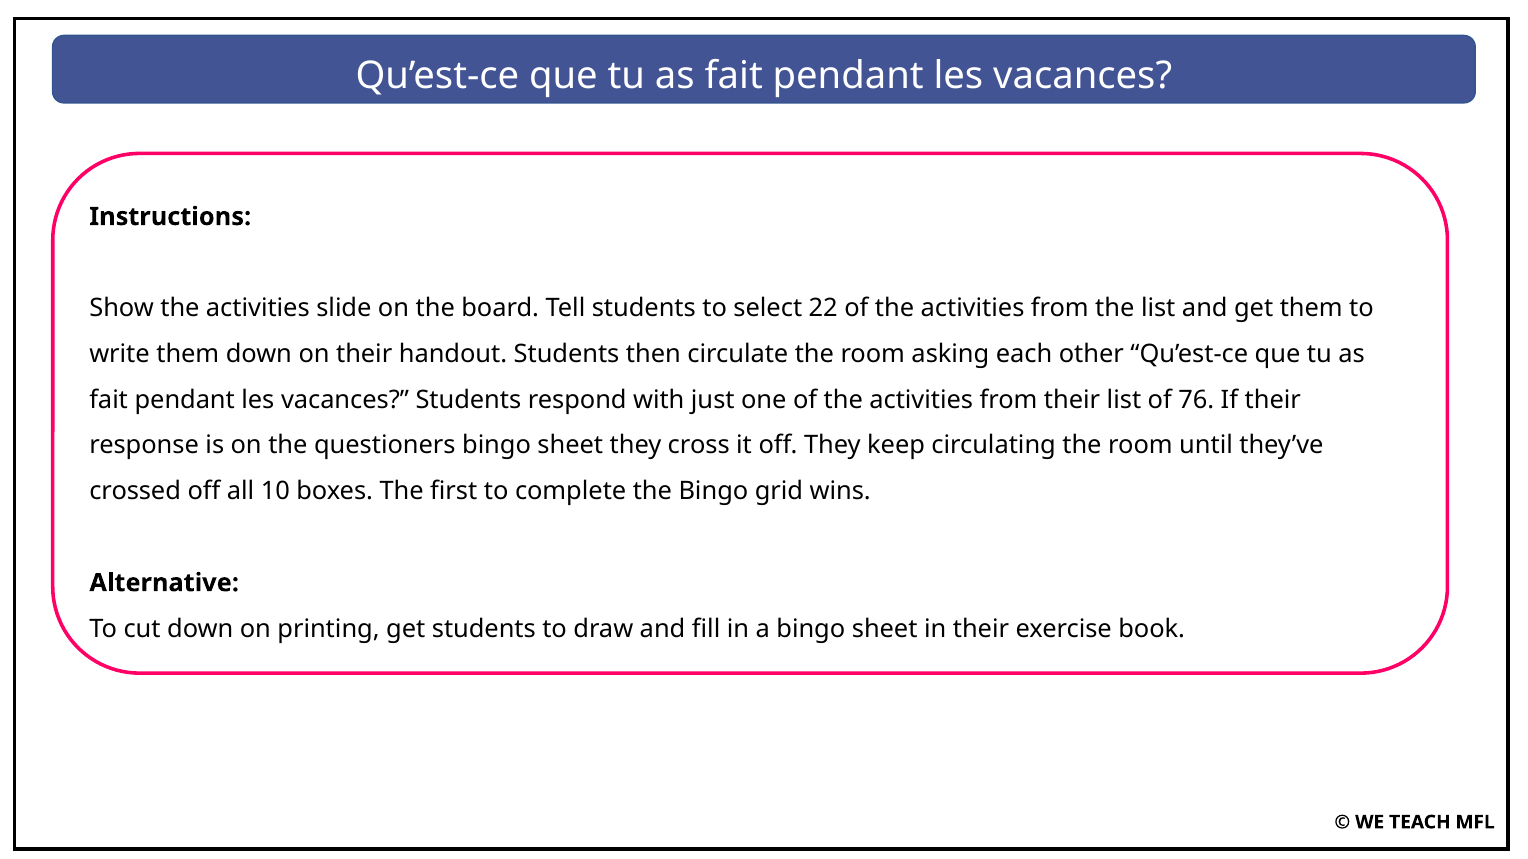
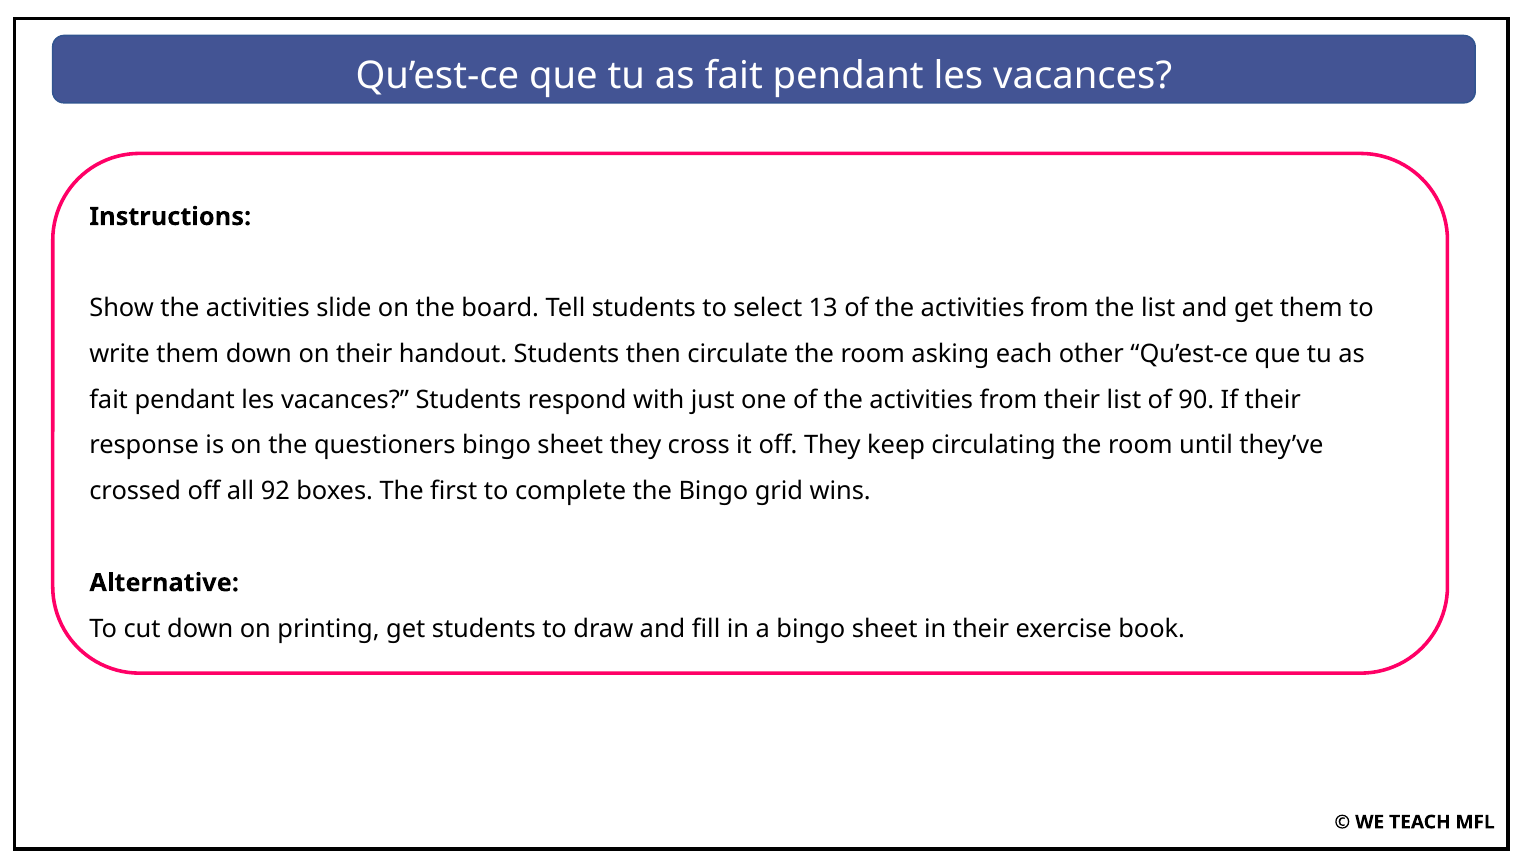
22: 22 -> 13 (823, 308)
76: 76 -> 90 (1196, 400)
10: 10 -> 92 (275, 492)
